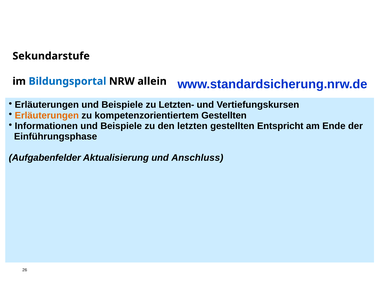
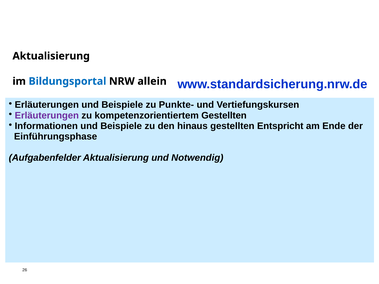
Sekundarstufe: Sekundarstufe -> Aktualisierung (51, 56)
Letzten-: Letzten- -> Punkte- (176, 105)
Erläuterungen colour: orange -> purple (47, 115)
letzten: letzten -> hinaus (192, 126)
Anschluss: Anschluss -> Notwendig (197, 158)
